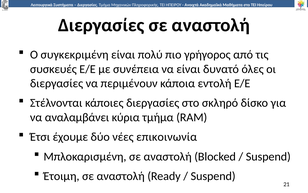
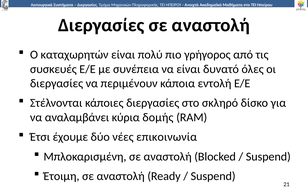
συγκεκριμένη: συγκεκριμένη -> καταχωρητών (75, 54)
κύρια τμήμα: τμήμα -> δομής (158, 117)
